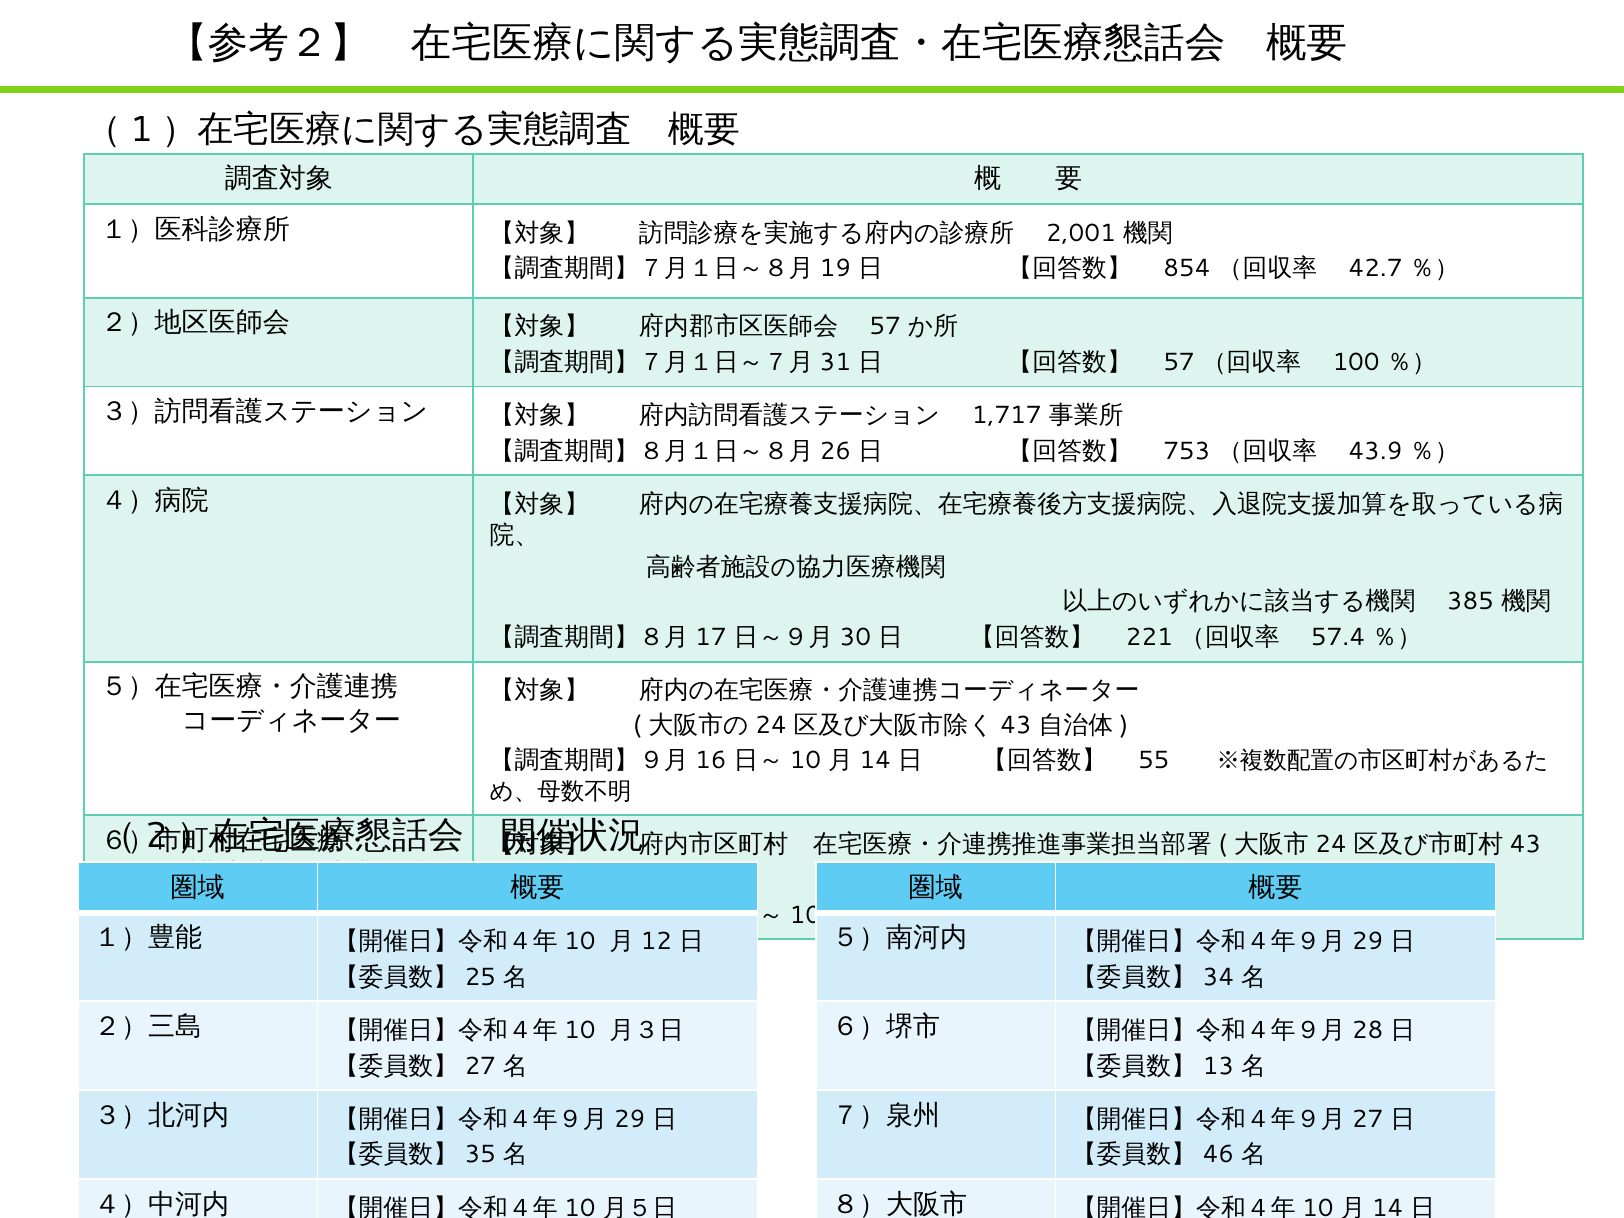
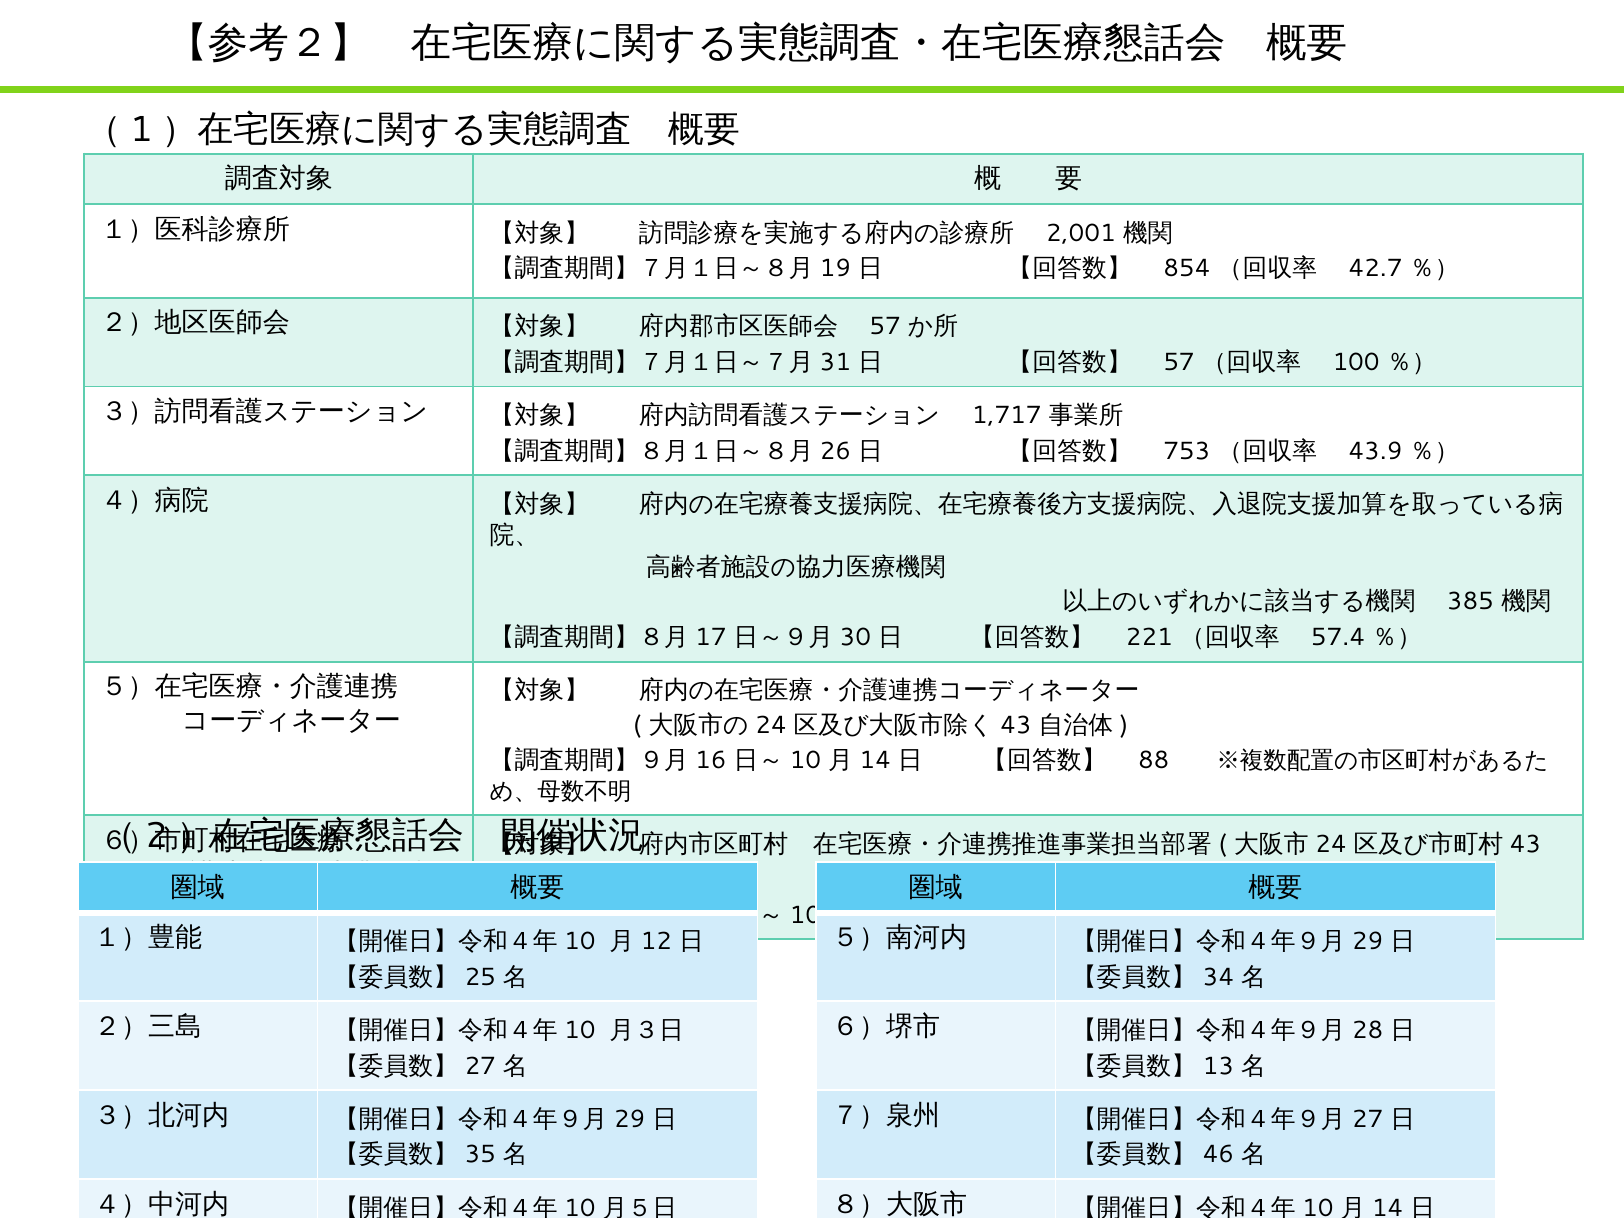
55: 55 -> 88 (1154, 761)
